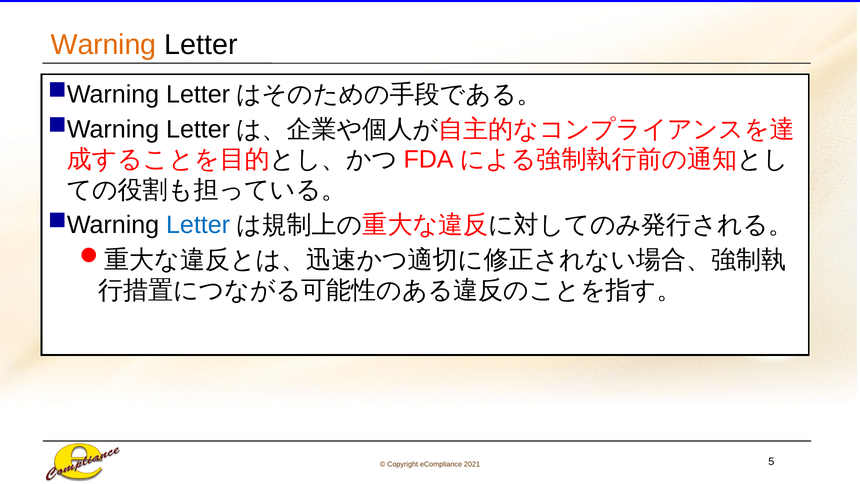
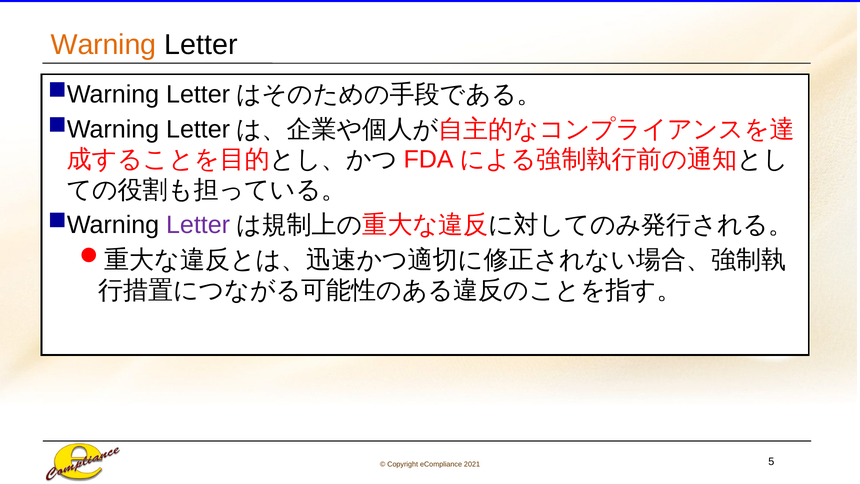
Letter colour: blue -> purple (198, 225)
